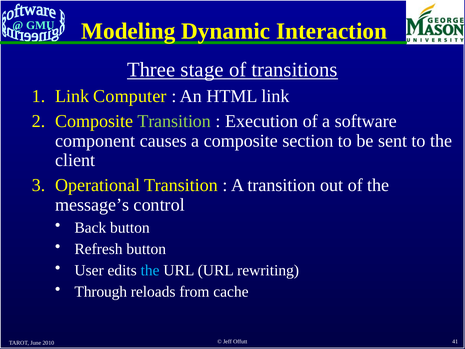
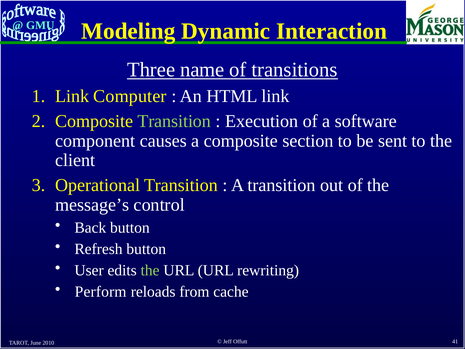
stage: stage -> name (202, 70)
the colour: light blue -> light green (150, 270)
Through: Through -> Perform (101, 292)
